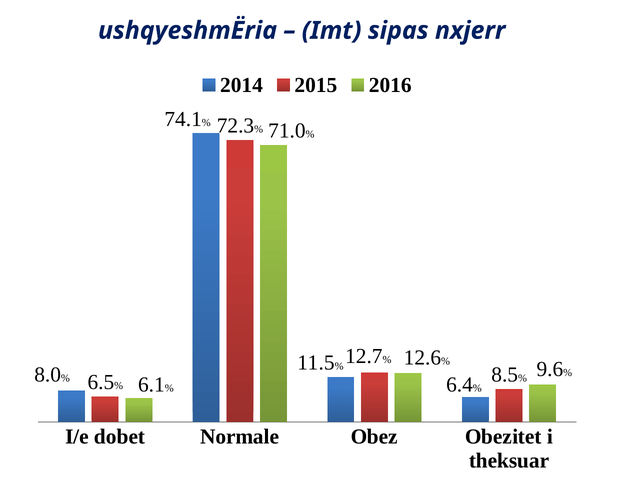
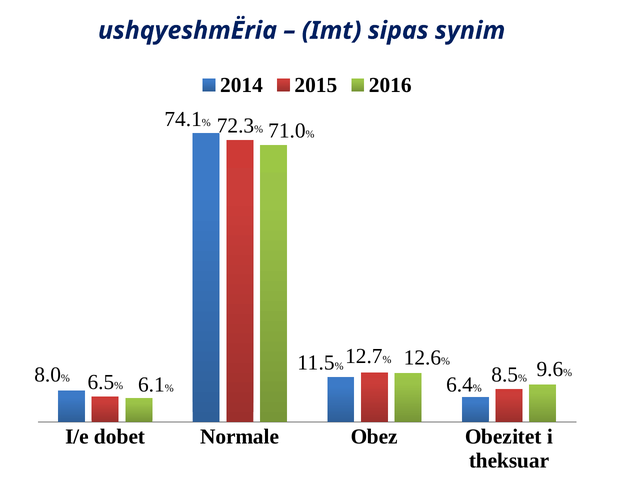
nxjerr: nxjerr -> synim (470, 31)
